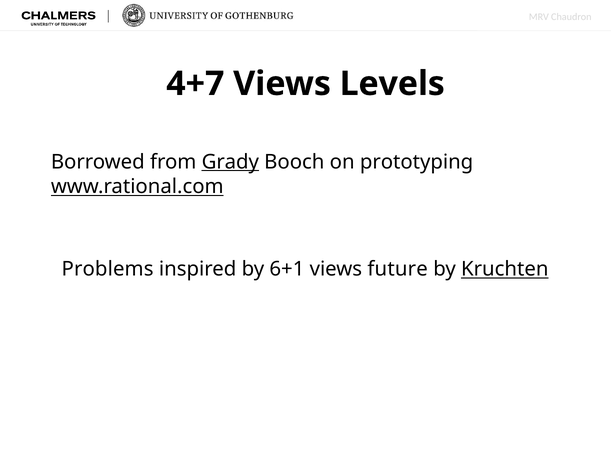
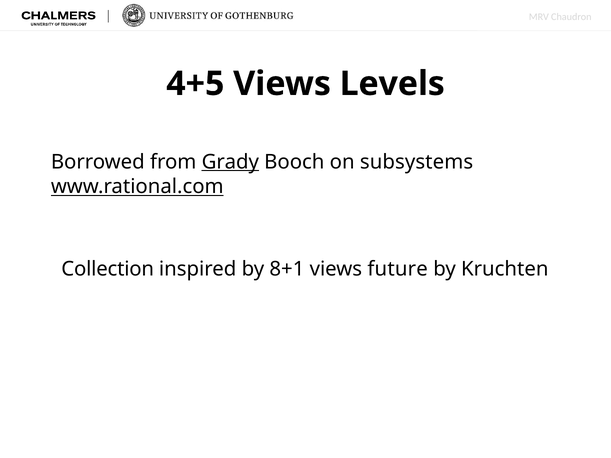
4+7: 4+7 -> 4+5 (195, 84)
prototyping: prototyping -> subsystems (417, 162)
Problems: Problems -> Collection (108, 269)
6+1: 6+1 -> 8+1 (287, 269)
Kruchten underline: present -> none (505, 269)
